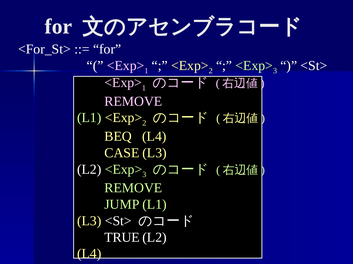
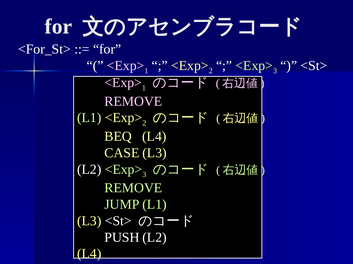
TRUE: TRUE -> PUSH (122, 238)
